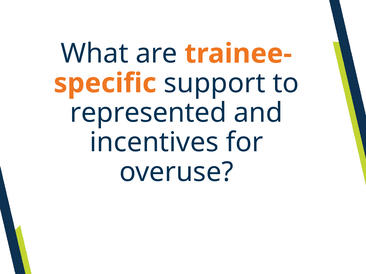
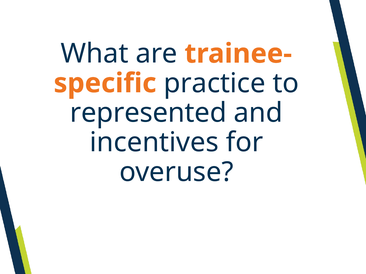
support: support -> practice (215, 83)
